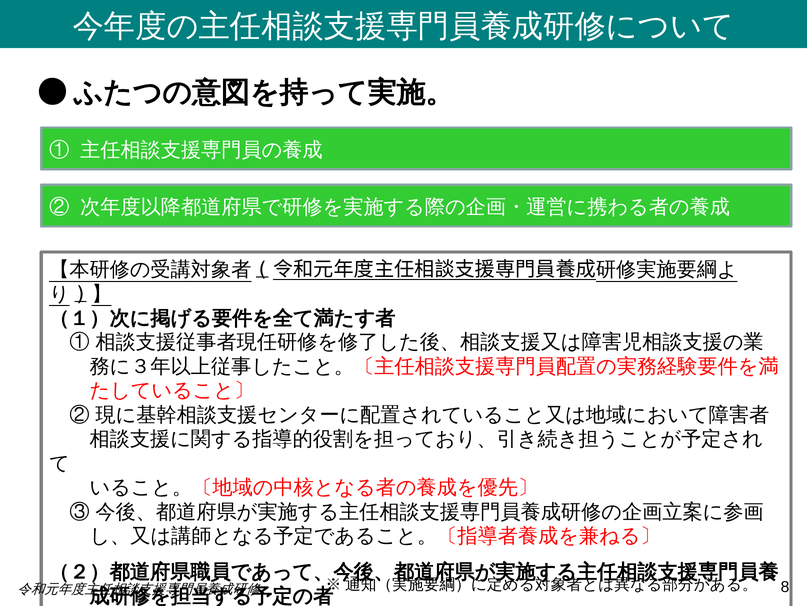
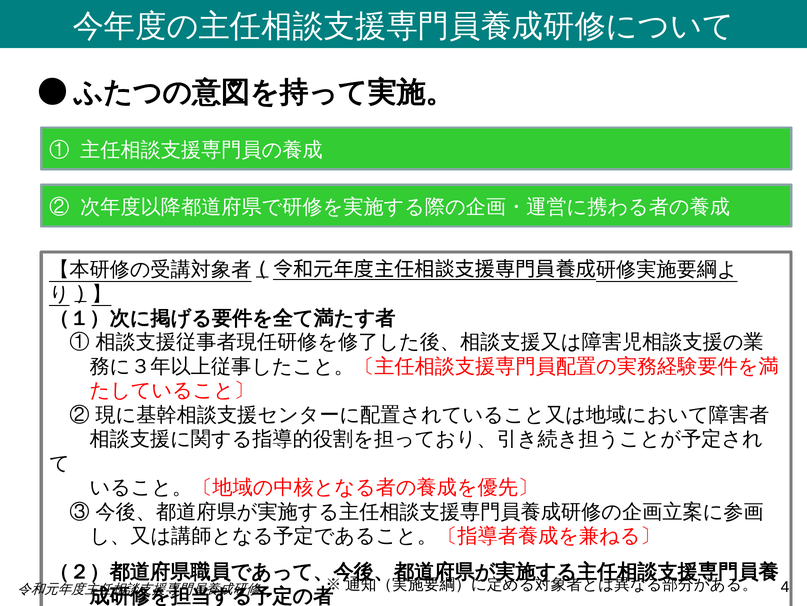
8: 8 -> 4 (785, 587)
